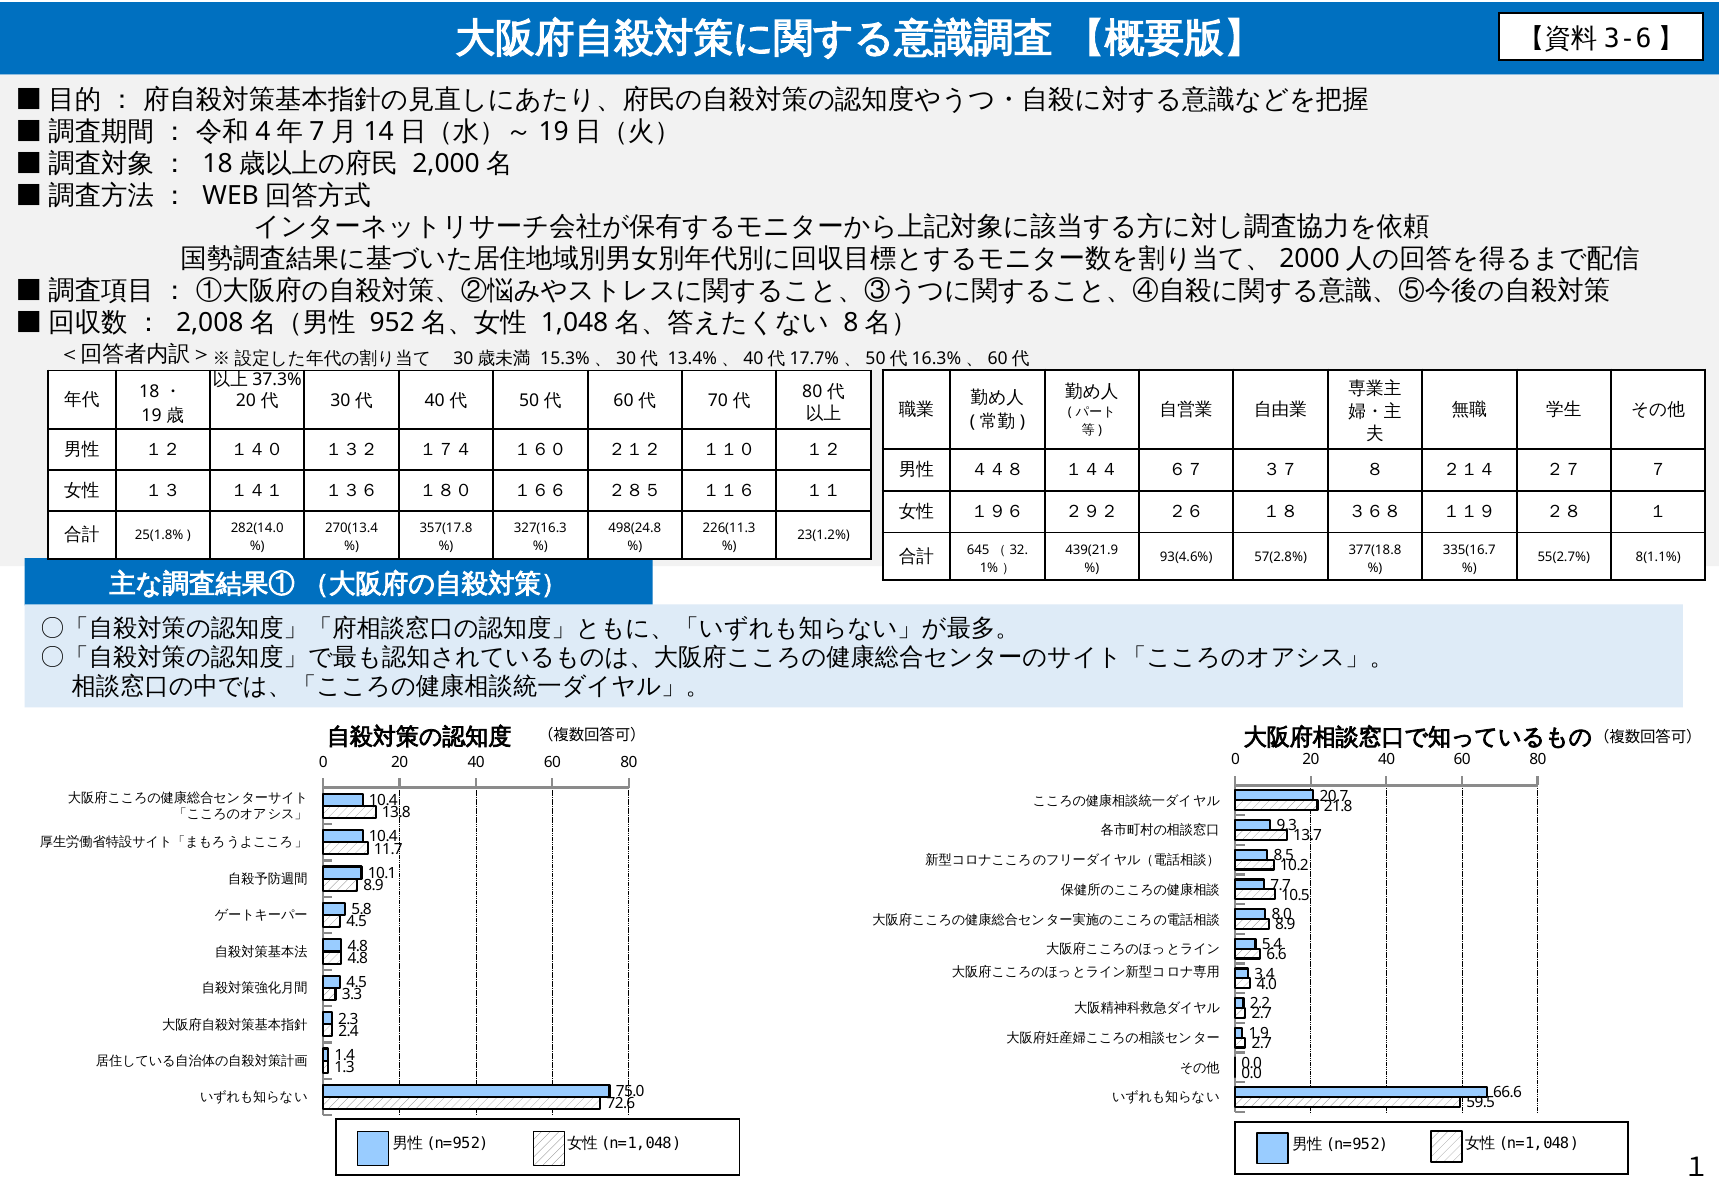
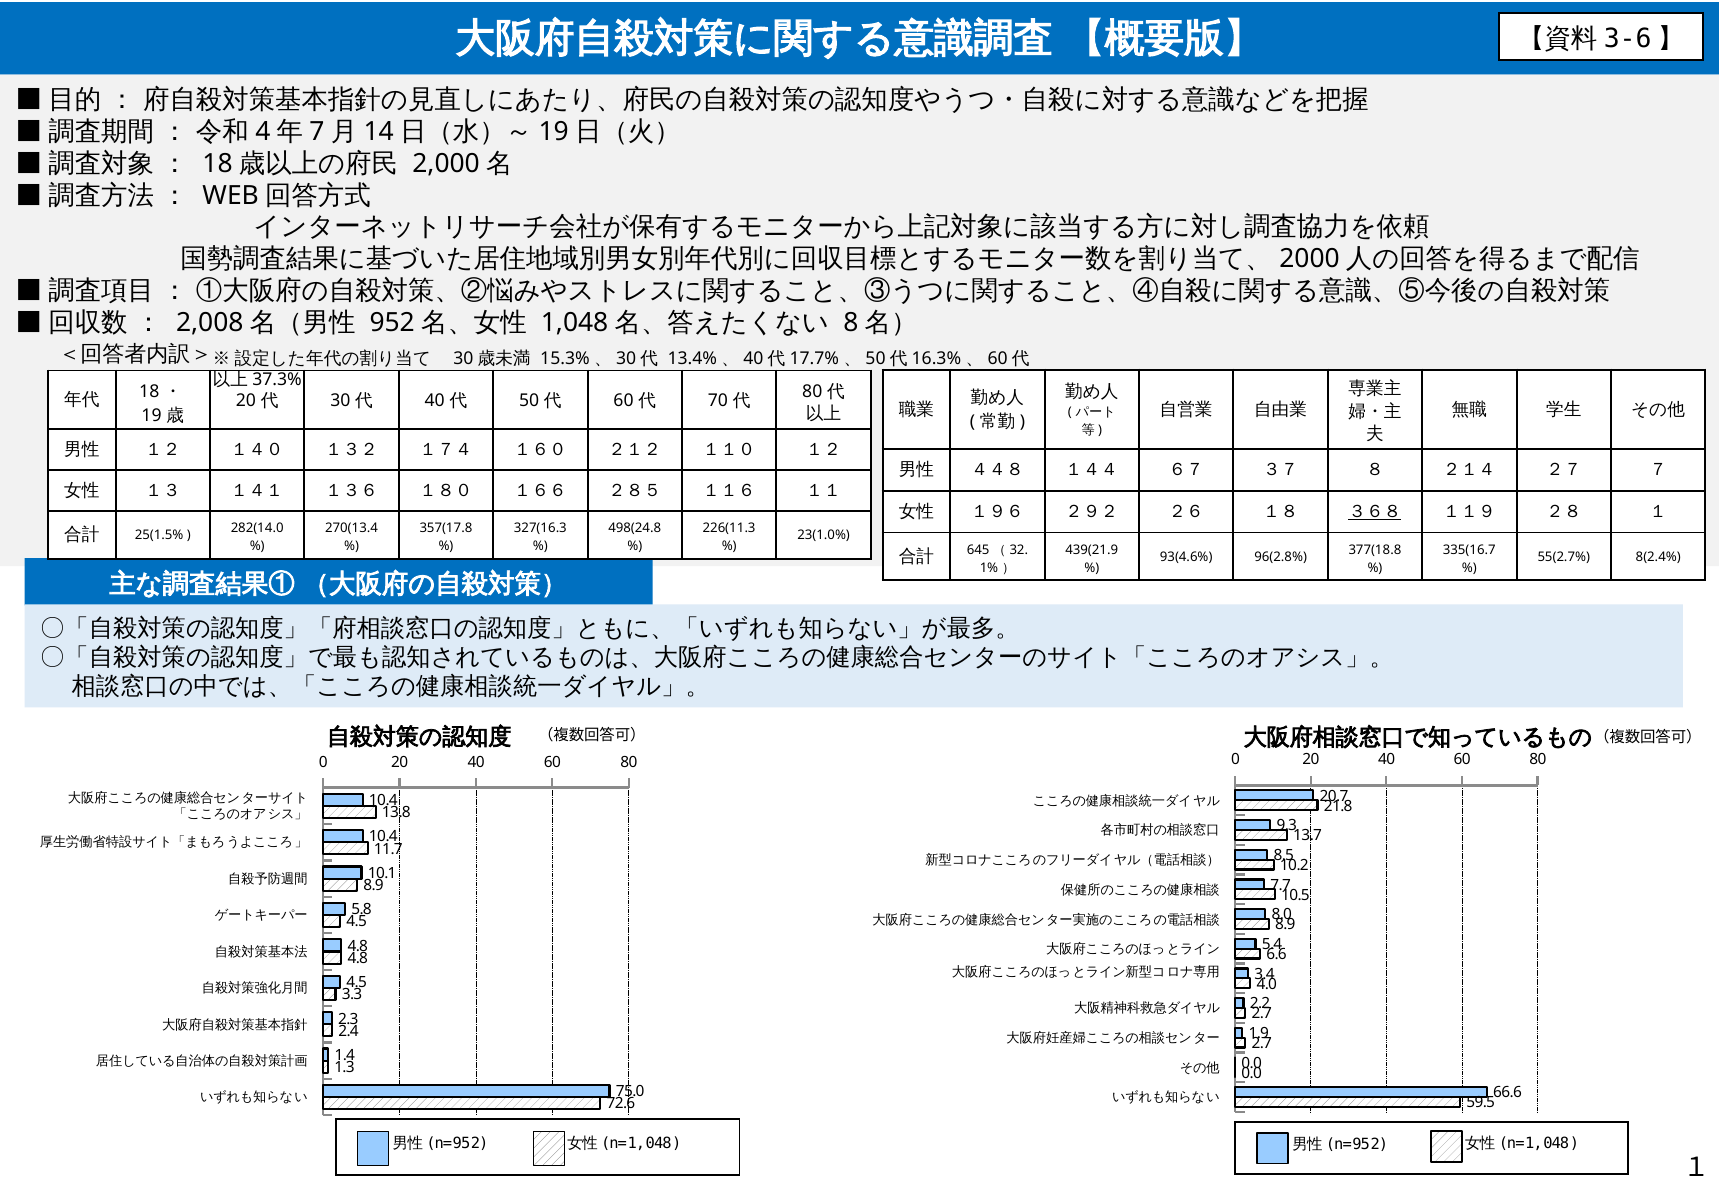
３６８ underline: none -> present (1375, 512)
25(1.8%: 25(1.8% -> 25(1.5% (159, 536)
23(1.2%: 23(1.2% -> 23(1.0% (824, 536)
57(2.8%: 57(2.8% -> 96(2.8% (1281, 557)
8(1.1%: 8(1.1% -> 8(2.4% (1658, 557)
